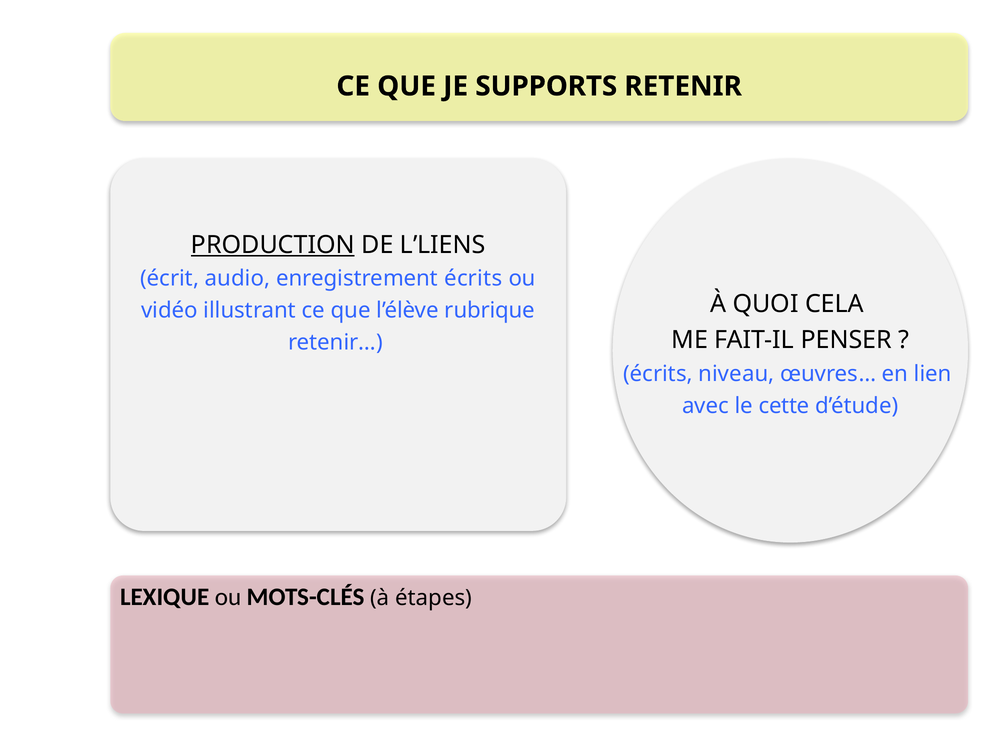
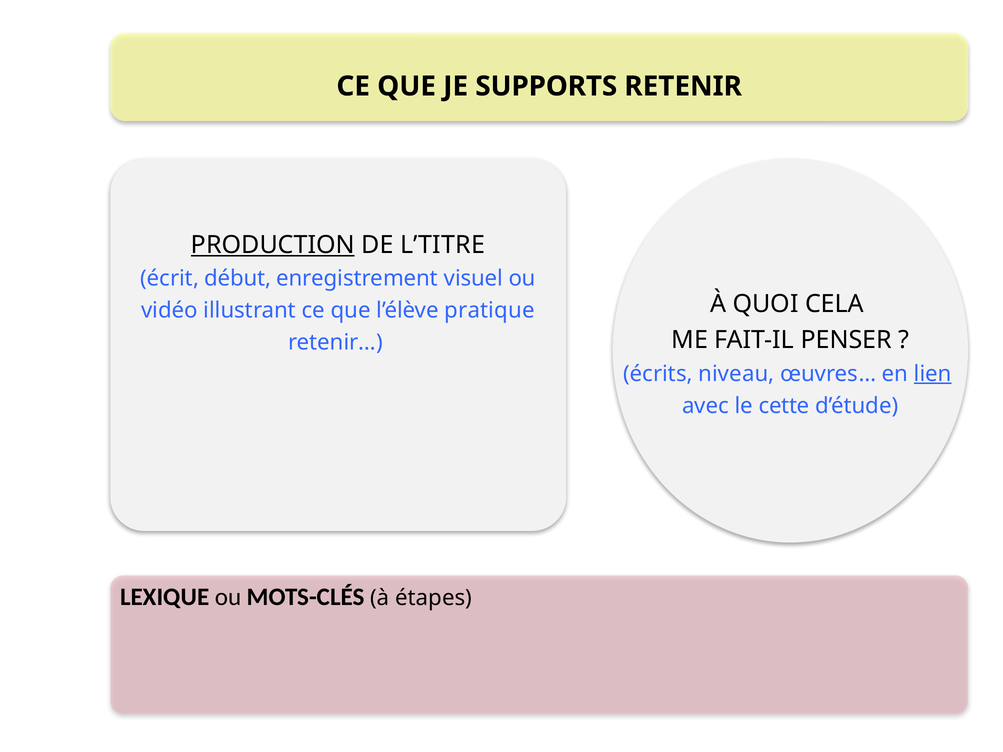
L’LIENS: L’LIENS -> L’TITRE (443, 245)
audio: audio -> début (238, 278)
enregistrement écrits: écrits -> visuel (473, 278)
rubrique: rubrique -> pratique (490, 310)
lien underline: none -> present (933, 374)
